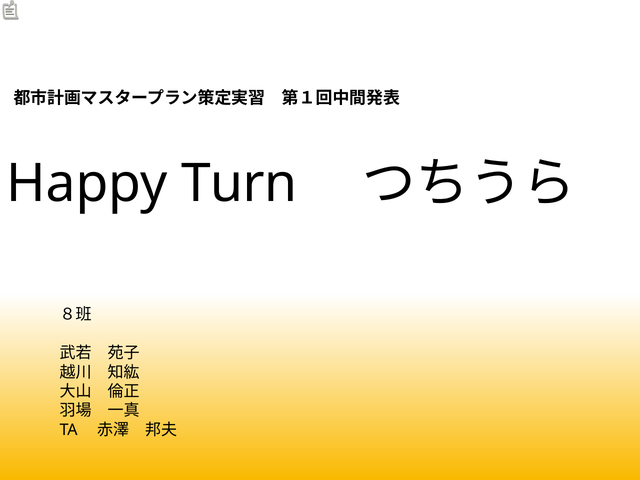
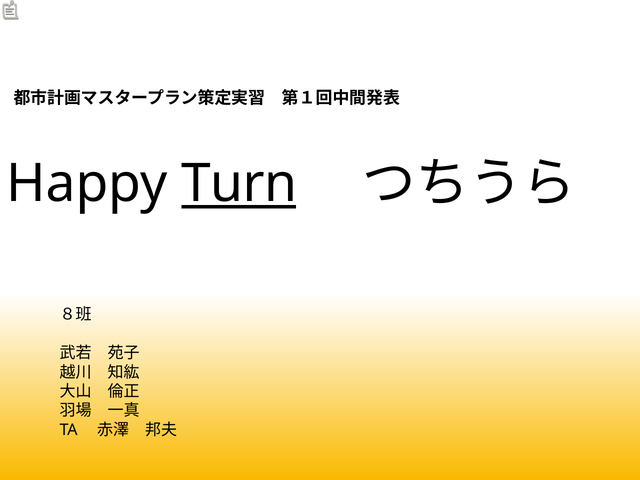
Turn underline: none -> present (239, 184)
